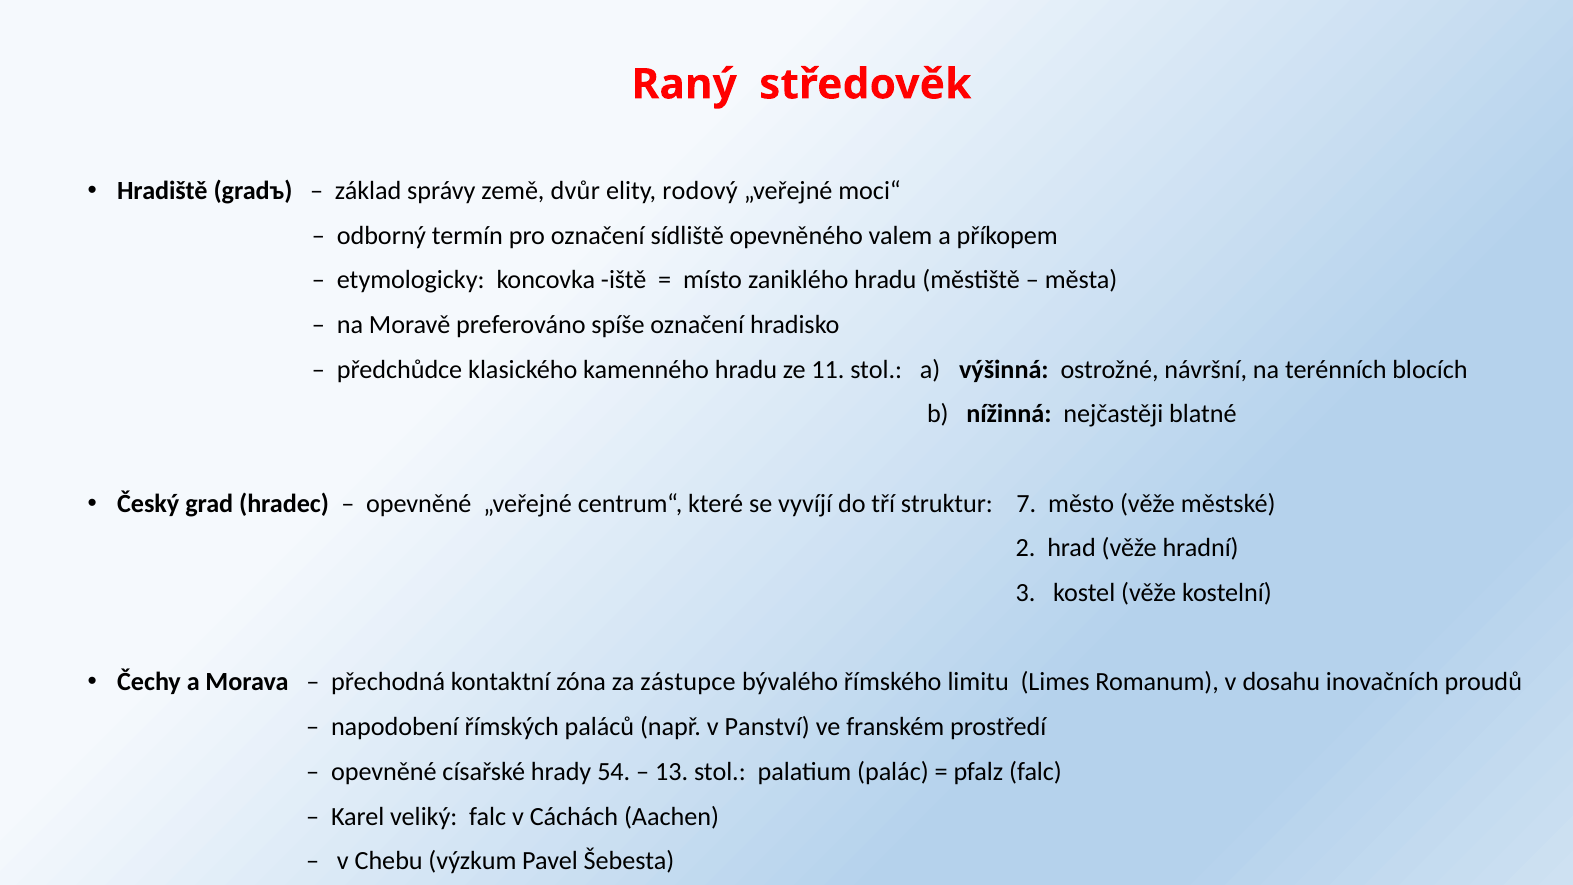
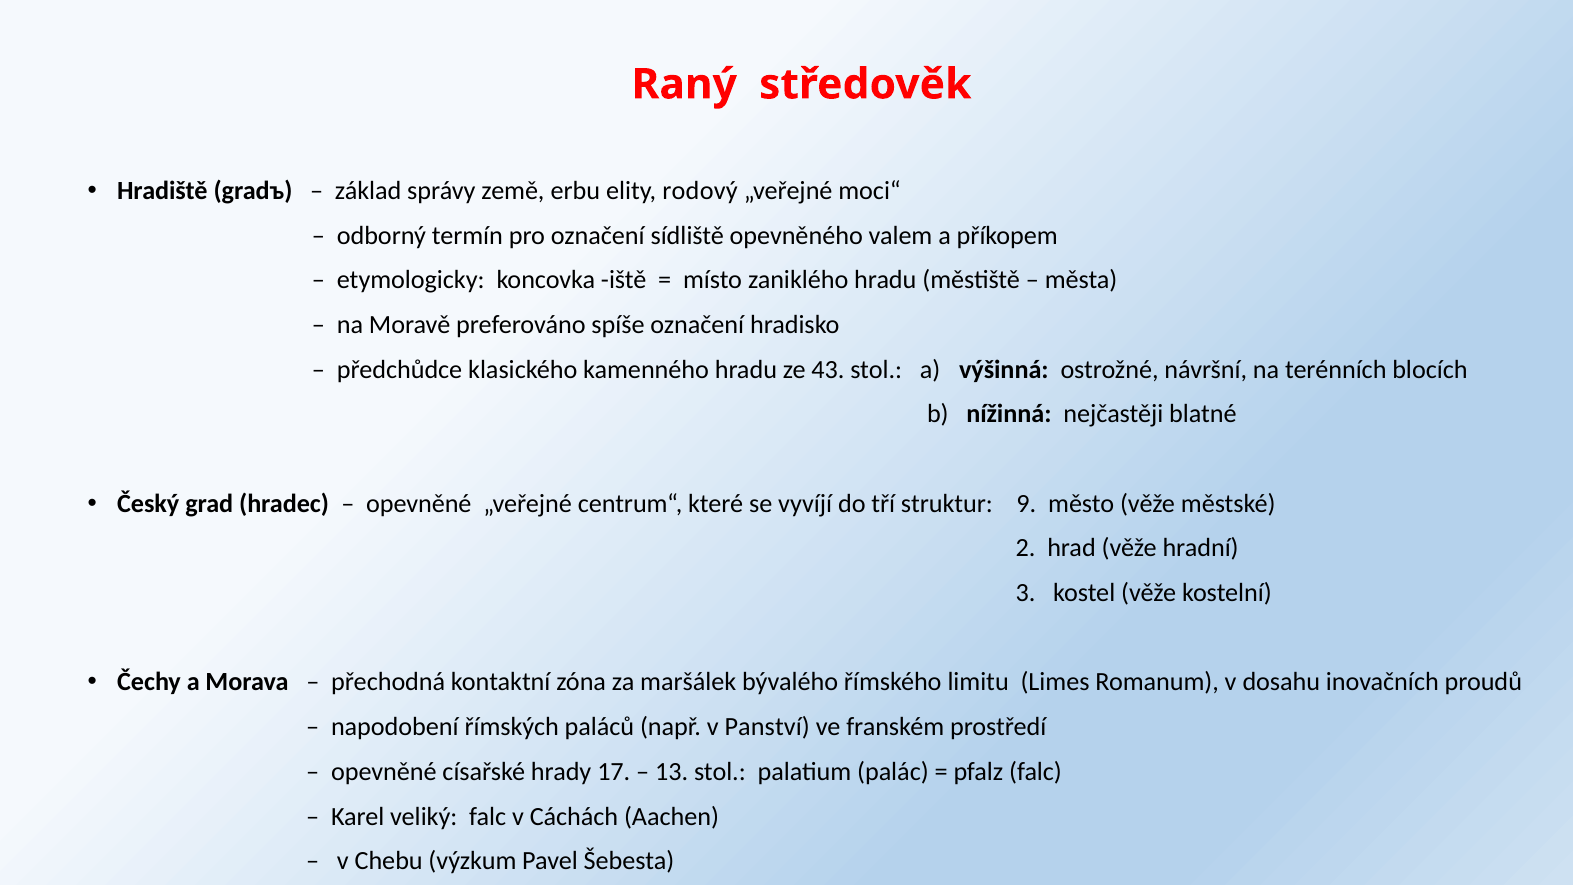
dvůr: dvůr -> erbu (575, 191)
11: 11 -> 43 (828, 369)
7: 7 -> 9 (1026, 503)
zástupce: zástupce -> maršálek (688, 682)
54: 54 -> 17 (614, 772)
